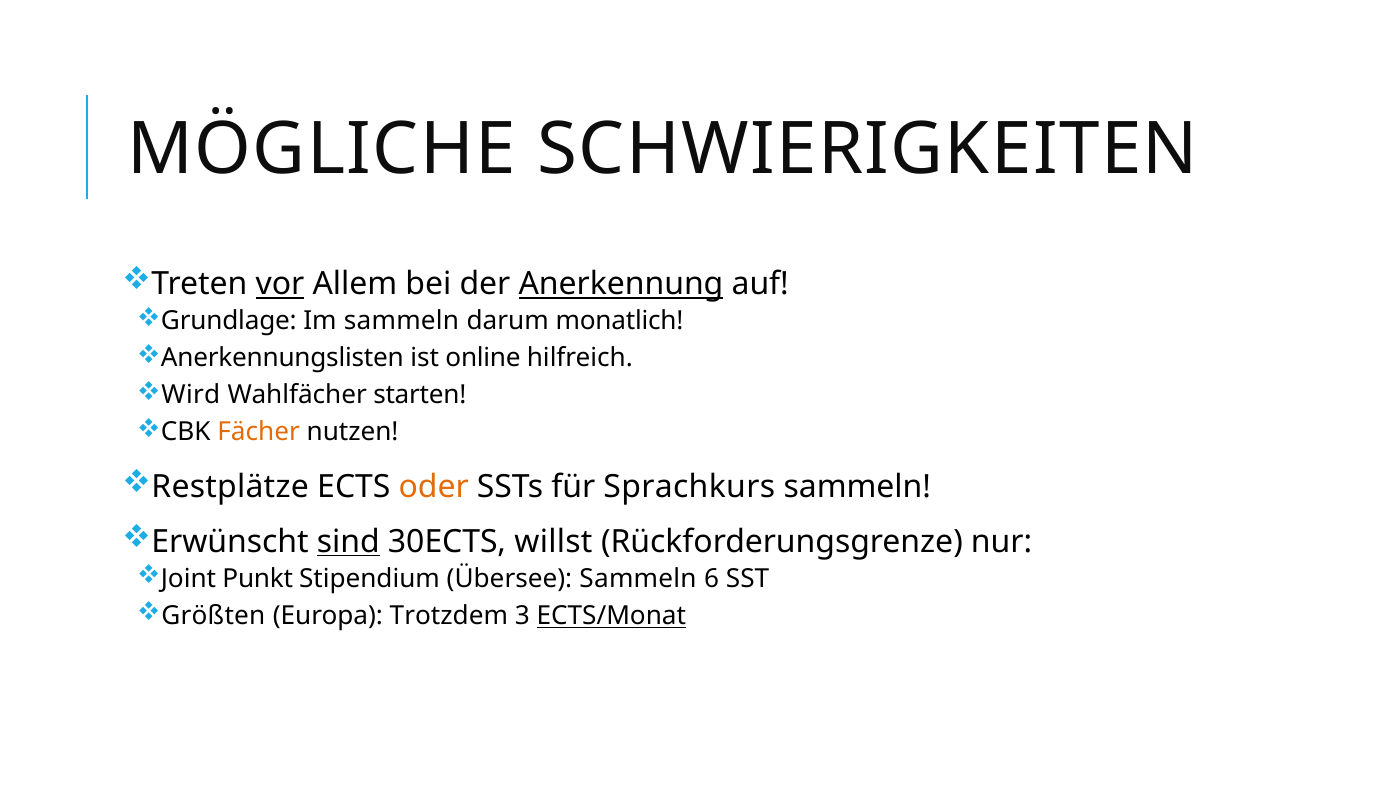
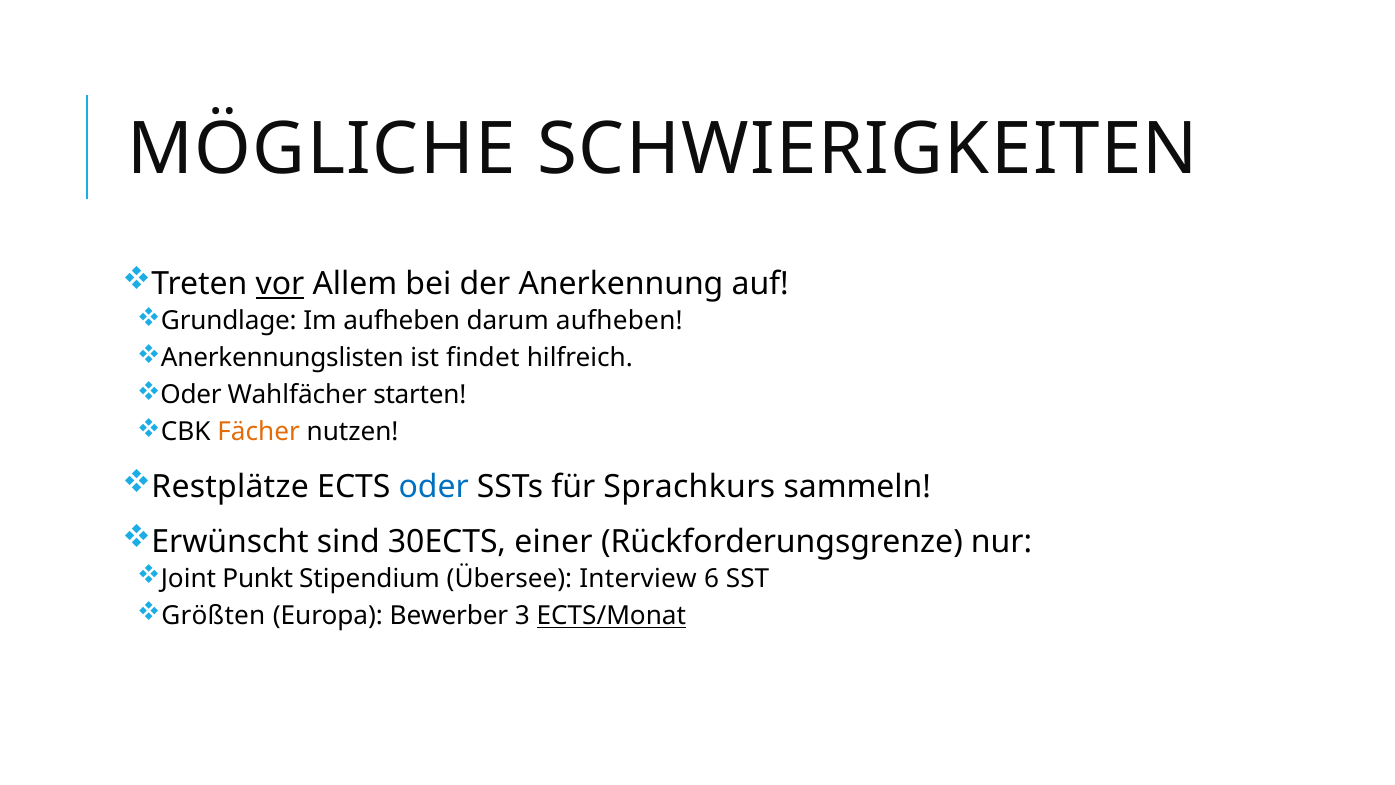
Anerkennung underline: present -> none (621, 284)
Im sammeln: sammeln -> aufheben (402, 321)
darum monatlich: monatlich -> aufheben (619, 321)
online: online -> findet (483, 358)
Wird: Wird -> Oder (191, 395)
oder colour: orange -> blue (434, 487)
sind underline: present -> none (348, 542)
willst: willst -> einer (553, 542)
Übersee Sammeln: Sammeln -> Interview (638, 579)
Trotzdem: Trotzdem -> Bewerber (449, 616)
